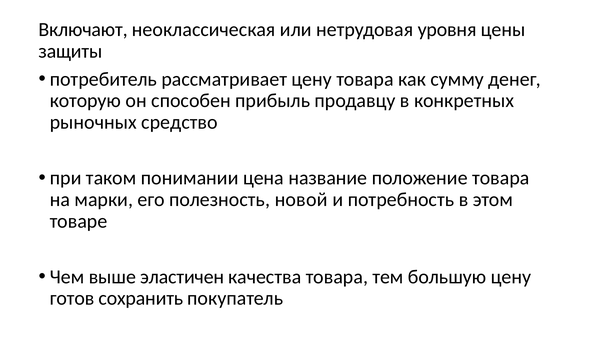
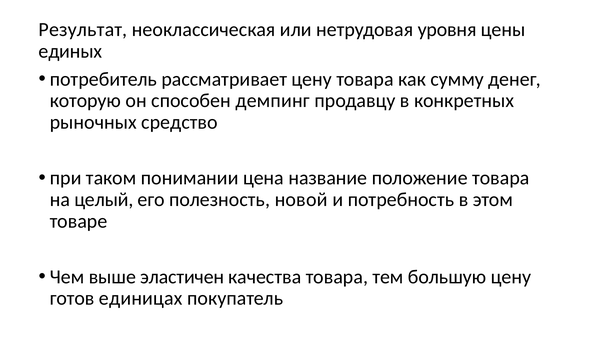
Включают: Включают -> Результат (83, 30)
защиты: защиты -> единых (70, 51)
прибыль: прибыль -> демпинг (273, 101)
марки: марки -> целый (104, 199)
сохранить: сохранить -> единицах (141, 298)
